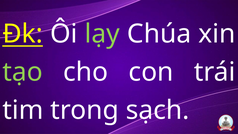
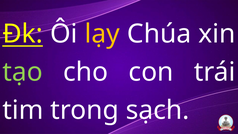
lạy colour: light green -> yellow (102, 34)
